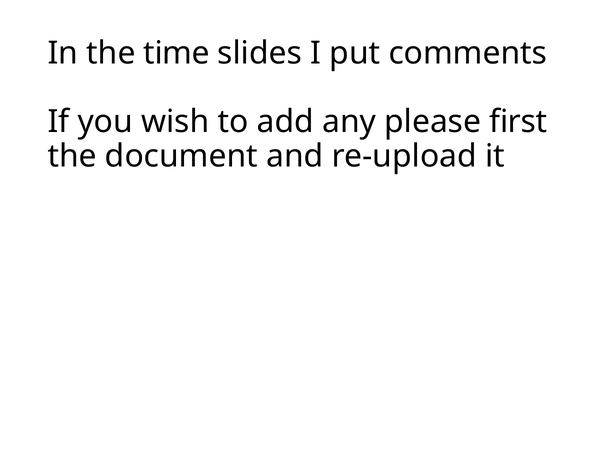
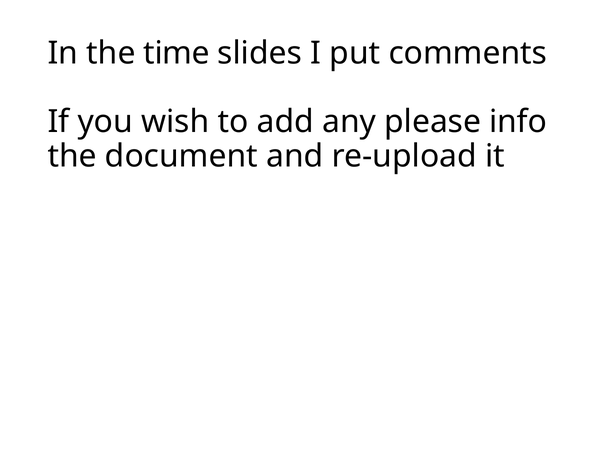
first: first -> info (518, 122)
